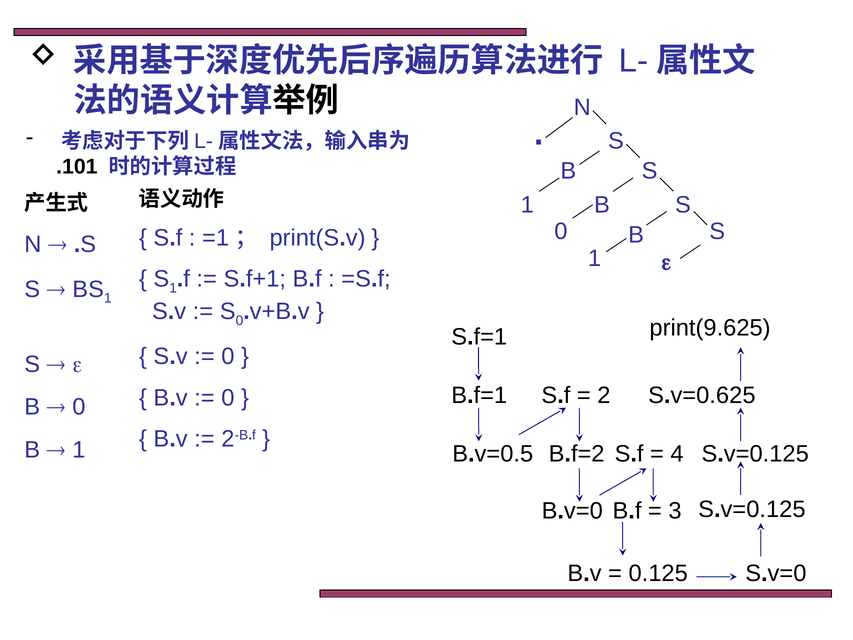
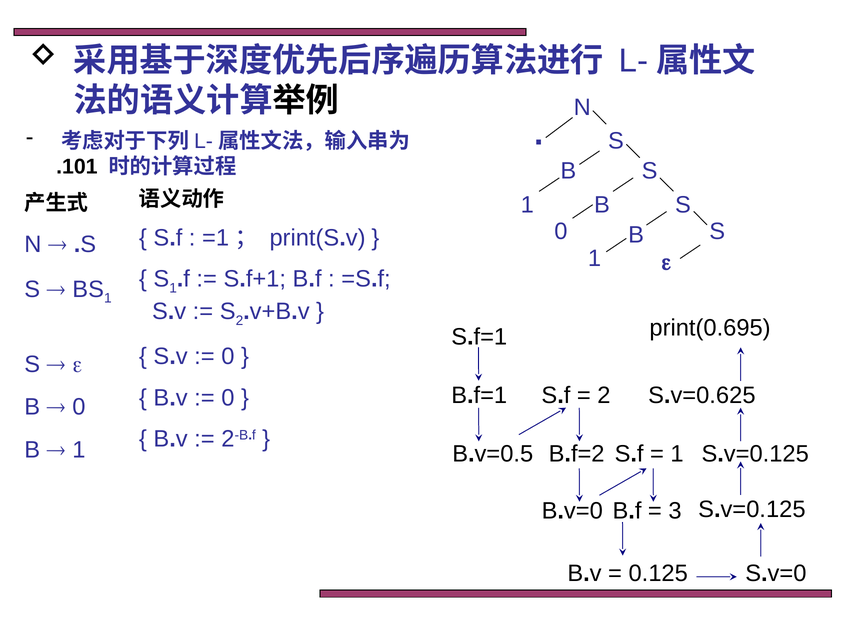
S 0: 0 -> 2 (239, 320)
print(9.625: print(9.625 -> print(0.695 (710, 328)
4: 4 -> 1 (677, 454)
